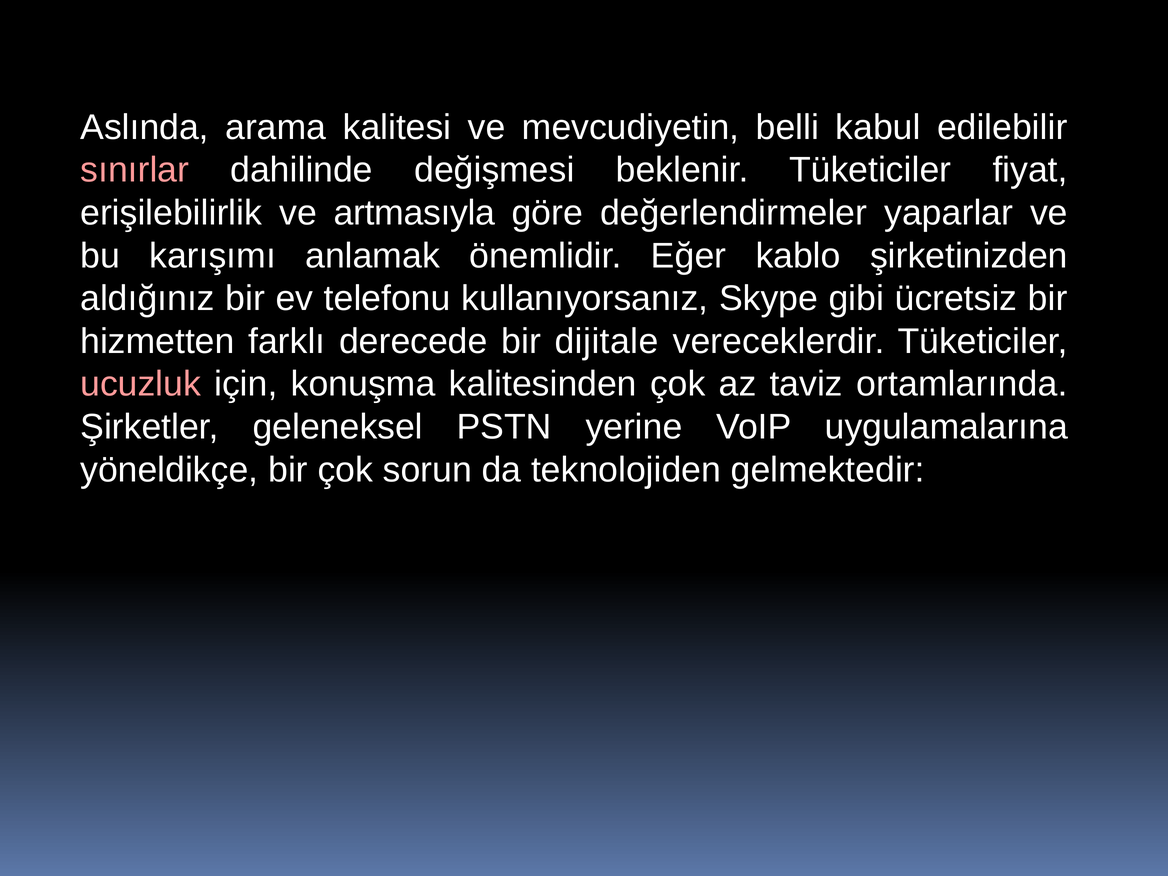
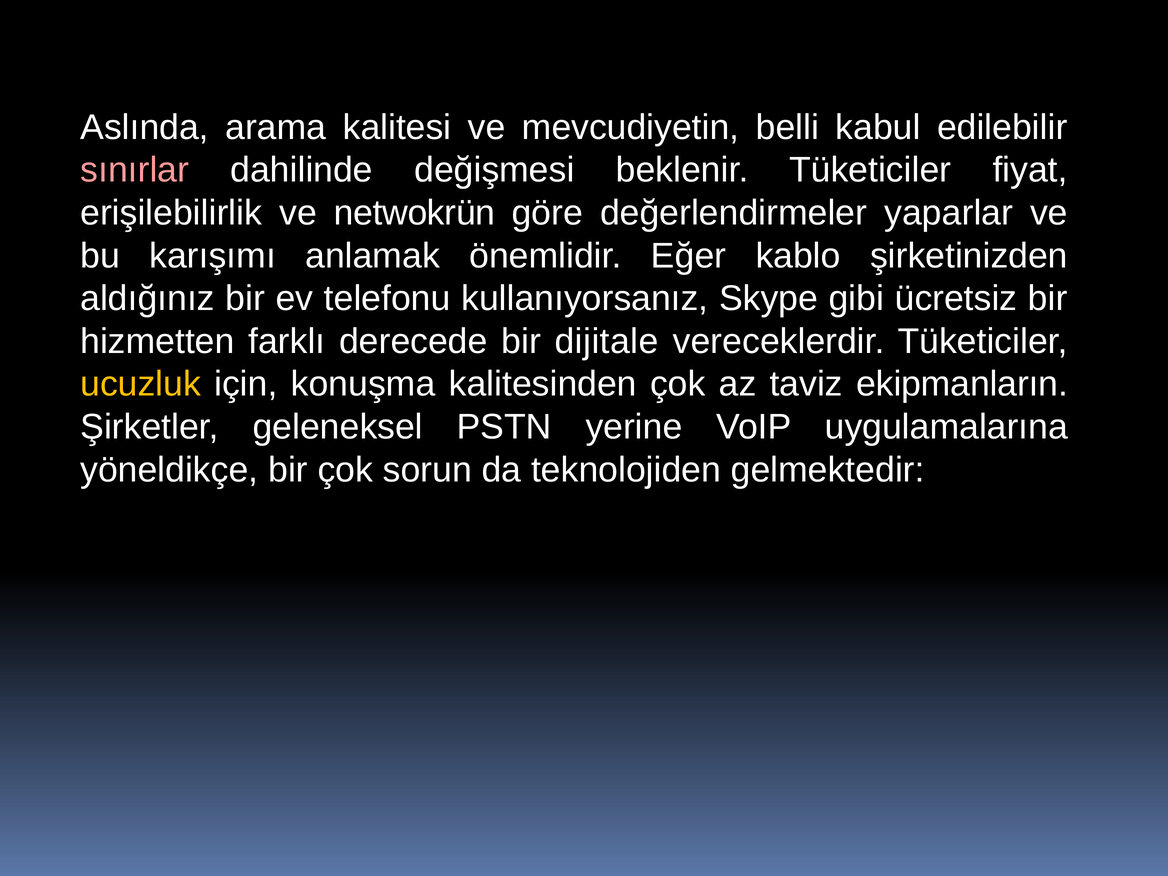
artmasıyla: artmasıyla -> netwokrün (414, 213)
ucuzluk colour: pink -> yellow (141, 384)
ortamlarında: ortamlarında -> ekipmanların (962, 384)
